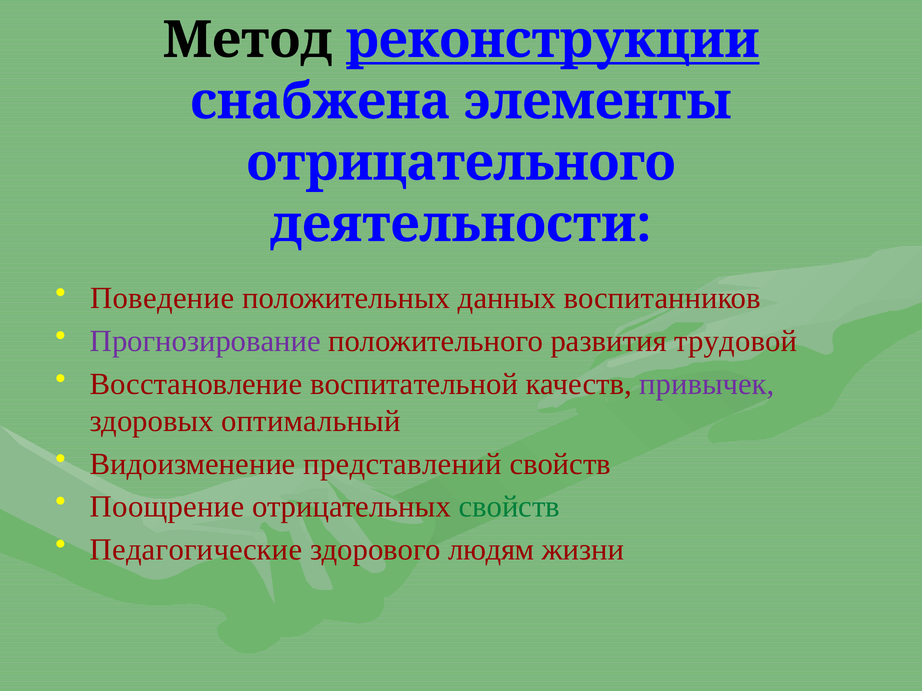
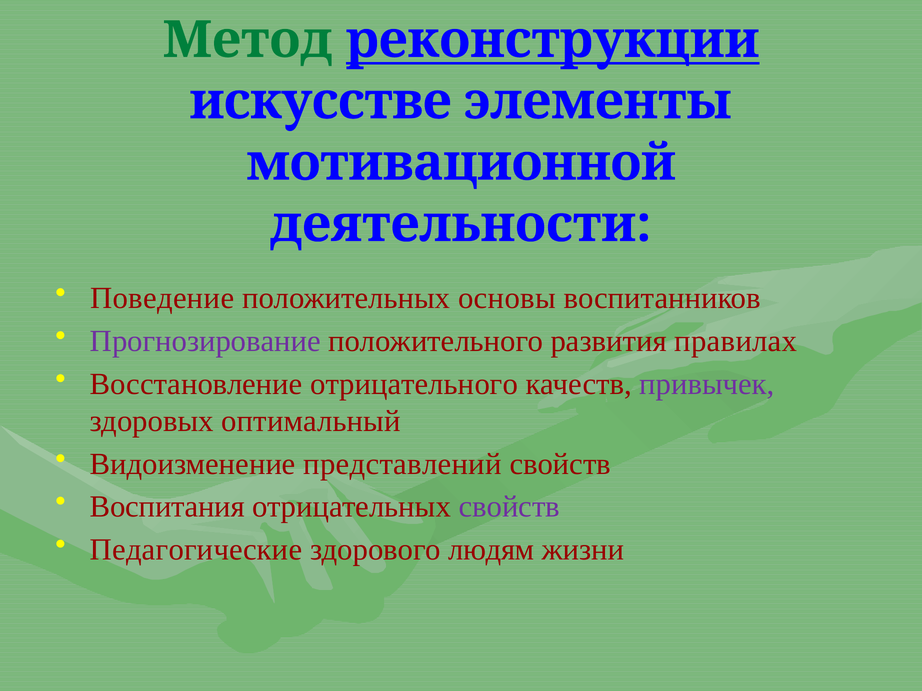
Метод colour: black -> green (248, 40)
снабжена: снабжена -> искусстве (321, 101)
отрицательного: отрицательного -> мотивационной (461, 163)
данных: данных -> основы (507, 298)
трудовой: трудовой -> правилах (736, 341)
воспитательной: воспитательной -> отрицательного (414, 384)
Поощрение: Поощрение -> Воспитания (167, 507)
свойств colour: green -> purple (509, 507)
